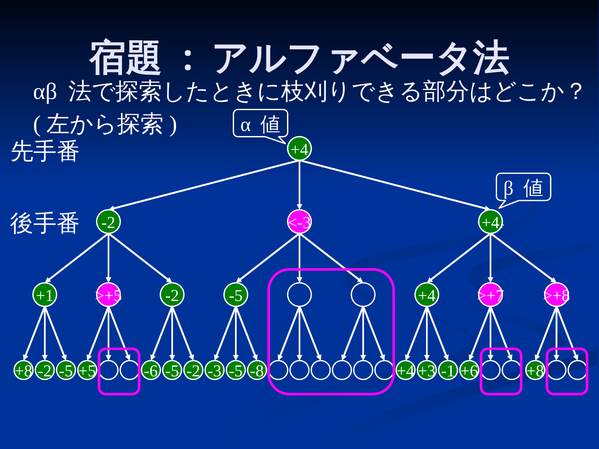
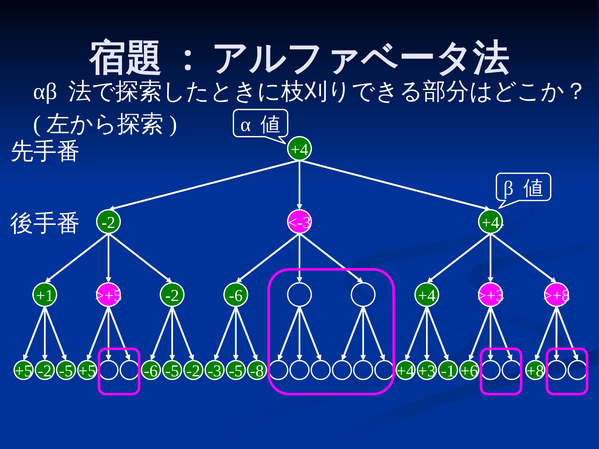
-5: -5 -> -6 (236, 296)
>+7: >+7 -> >+3 (490, 296)
+8: +8 -> +5 (24, 371)
